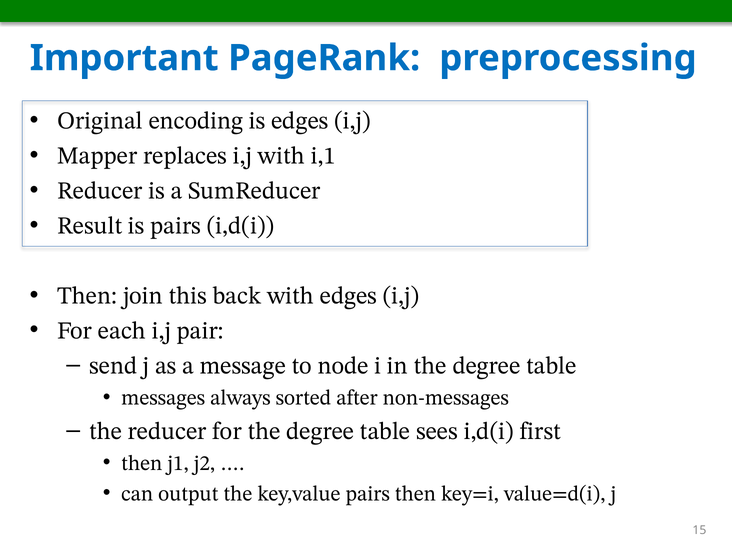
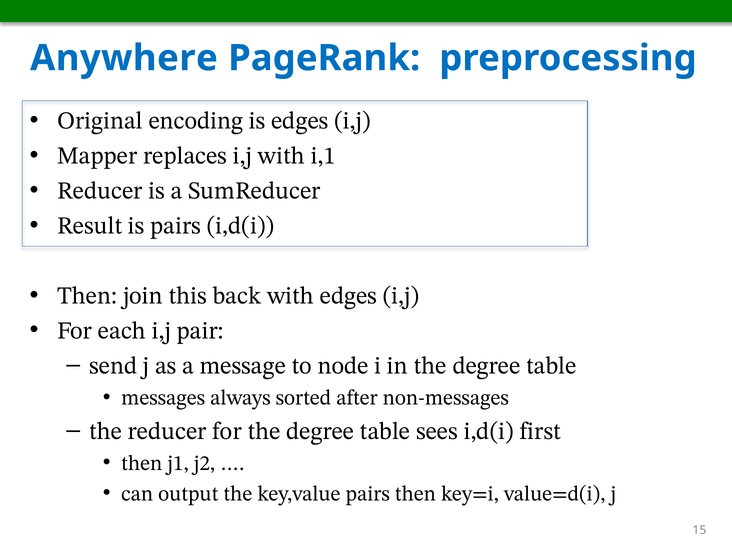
Important: Important -> Anywhere (124, 58)
